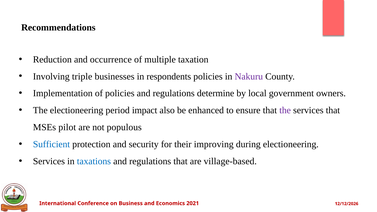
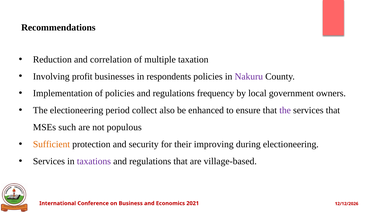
occurrence: occurrence -> correlation (111, 59)
triple: triple -> profit (82, 76)
determine: determine -> frequency (216, 93)
impact: impact -> collect (145, 110)
pilot: pilot -> such (67, 127)
Sufficient colour: blue -> orange (51, 144)
taxations colour: blue -> purple (94, 161)
